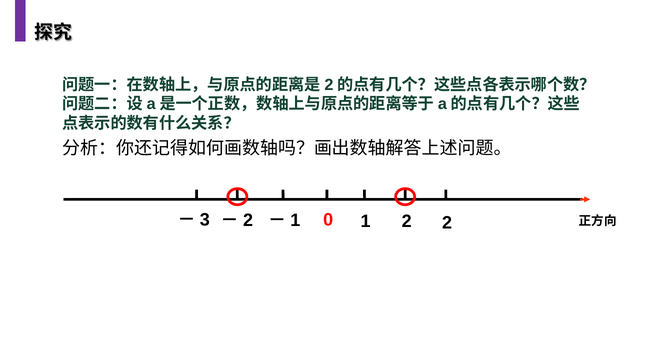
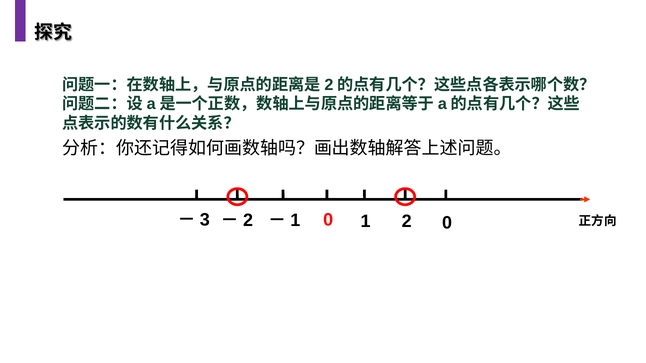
2 2: 2 -> 0 (447, 223)
